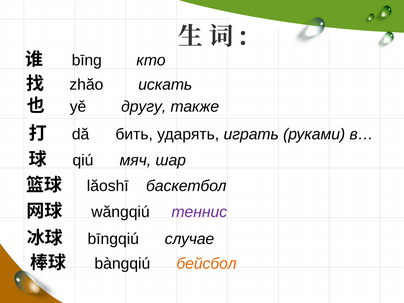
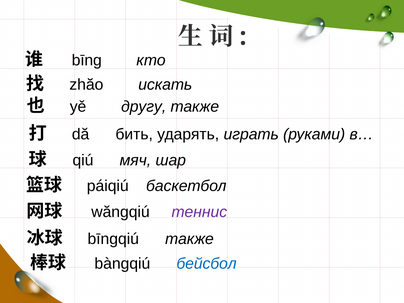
lăoshī: lăoshī -> páiqiú (108, 186)
bīngqiú случае: случае -> также (189, 239)
бейсбол colour: orange -> blue (207, 264)
